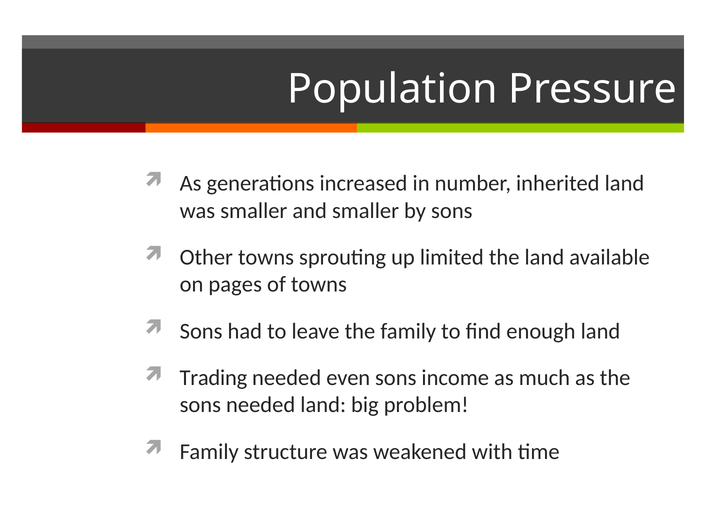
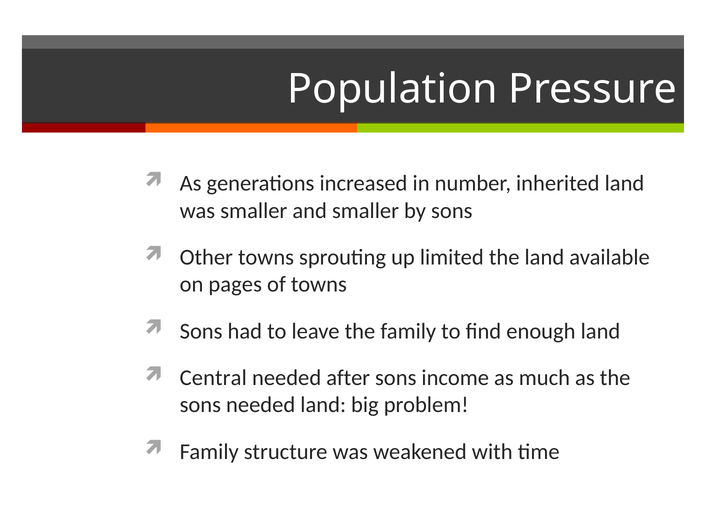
Trading: Trading -> Central (213, 377)
even: even -> after (348, 377)
